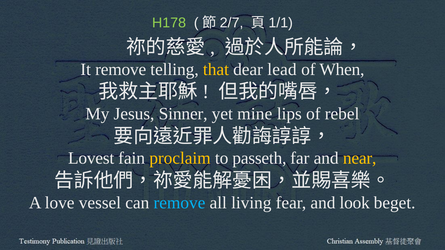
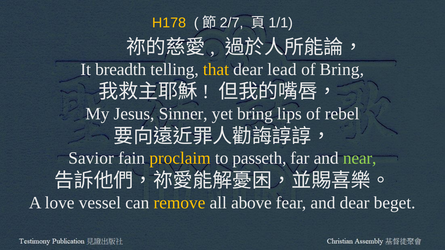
H178 colour: light green -> yellow (169, 23)
It remove: remove -> breadth (121, 69)
of When: When -> Bring (342, 69)
yet mine: mine -> bring (255, 114)
Lovest: Lovest -> Savior (91, 158)
near colour: yellow -> light green (360, 158)
remove colour: light blue -> yellow (179, 203)
living: living -> above (251, 203)
and look: look -> dear (355, 203)
